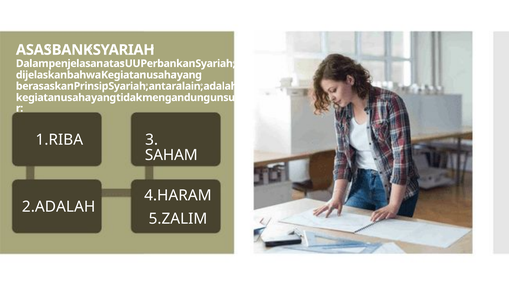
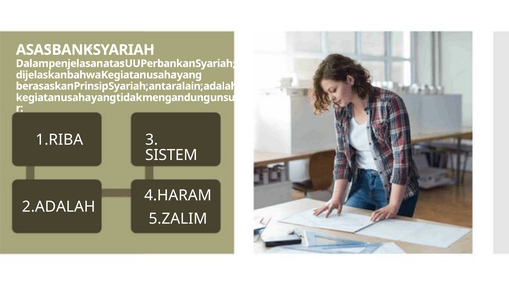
SAHAM: SAHAM -> SISTEM (171, 155)
